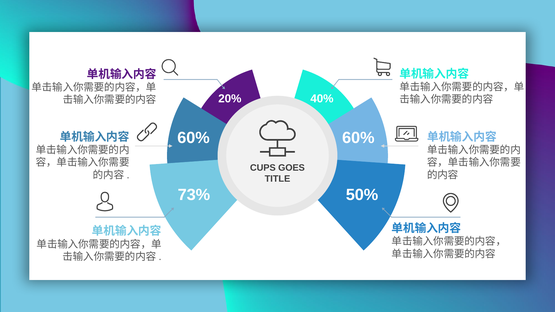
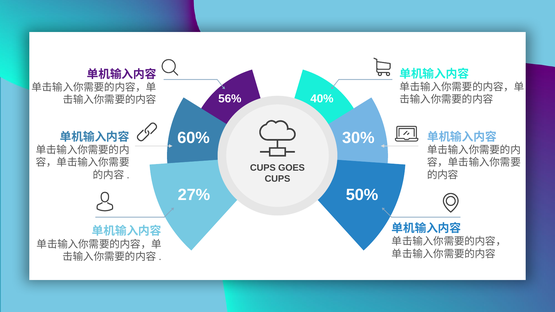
20%: 20% -> 56% (230, 99)
60%: 60% -> 30% (358, 138)
TITLE: TITLE -> CUPS (277, 179)
73%: 73% -> 27% (194, 195)
